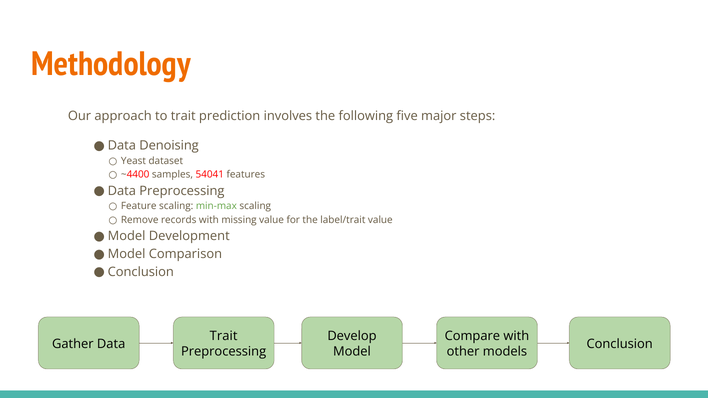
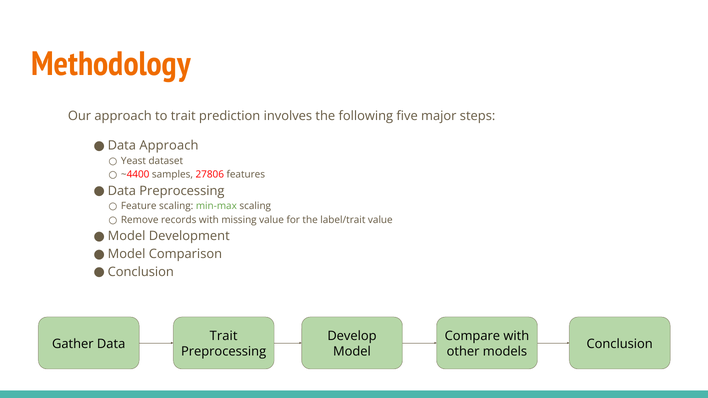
Data Denoising: Denoising -> Approach (169, 146)
54041: 54041 -> 27806 (210, 175)
